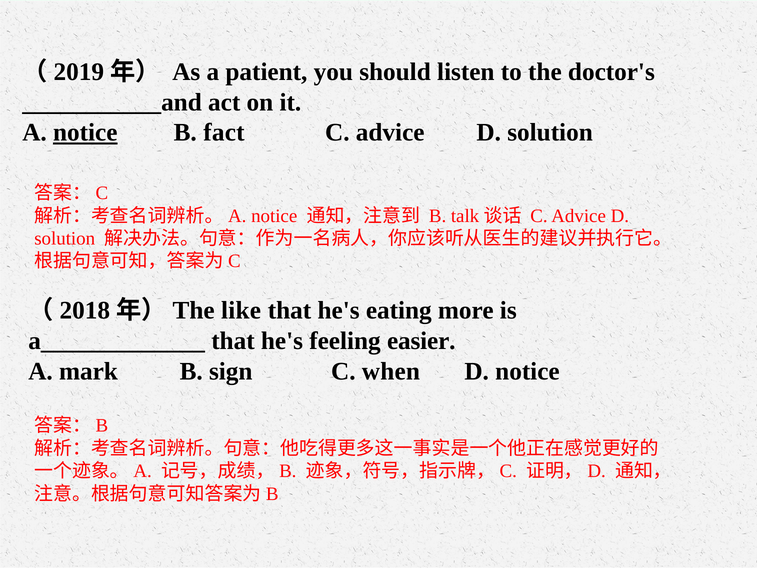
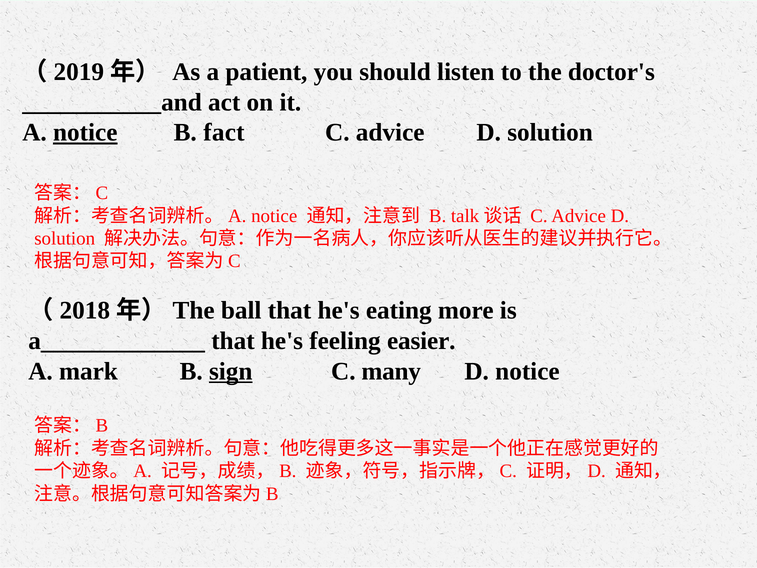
like: like -> ball (241, 310)
sign underline: none -> present (231, 371)
when: when -> many (391, 371)
